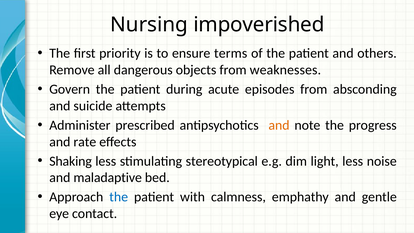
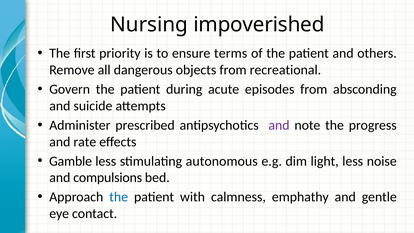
weaknesses: weaknesses -> recreational (285, 70)
and colour: orange -> purple (279, 125)
Shaking: Shaking -> Gamble (71, 161)
stereotypical: stereotypical -> autonomous (222, 161)
maladaptive: maladaptive -> compulsions (108, 178)
